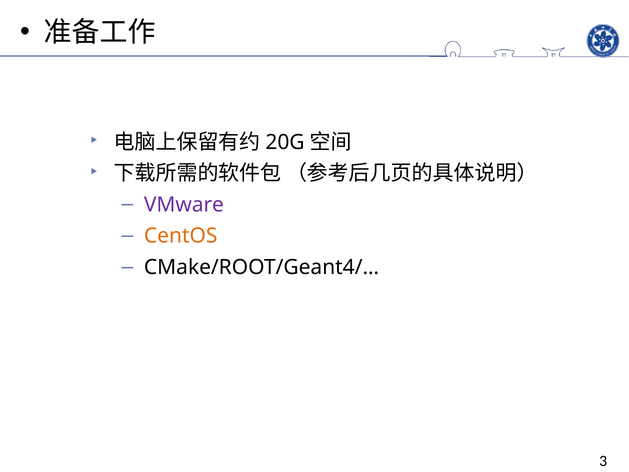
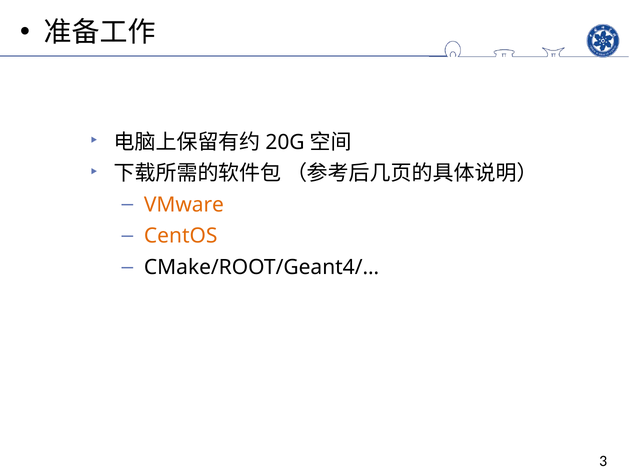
VMware colour: purple -> orange (184, 205)
